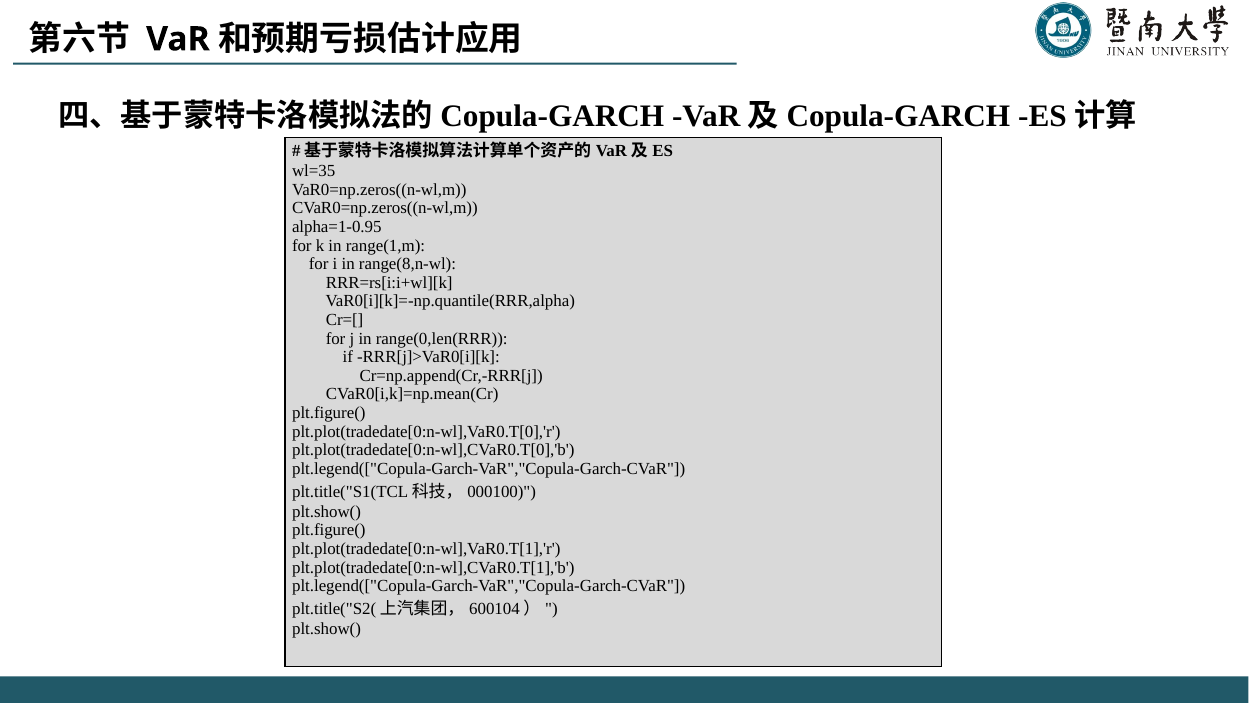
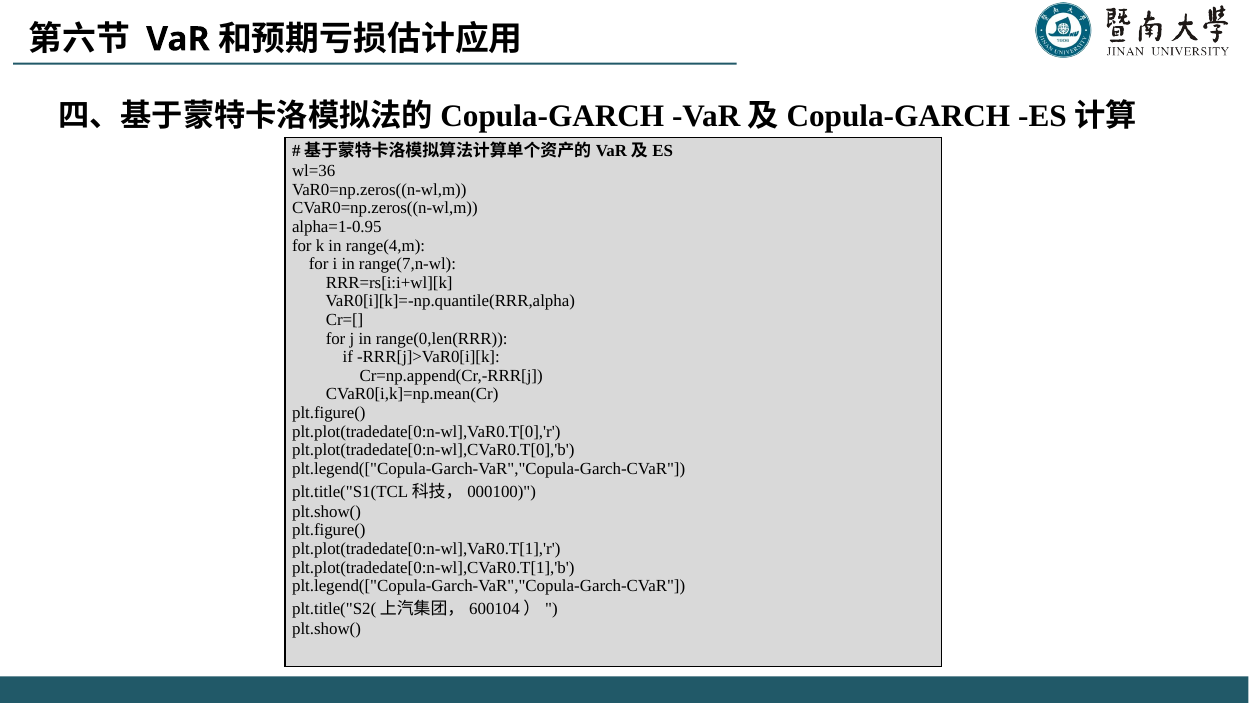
wl=35: wl=35 -> wl=36 (314, 171)
range(1,m: range(1,m -> range(4,m (385, 246)
range(8,n-wl: range(8,n-wl -> range(7,n-wl (408, 264)
